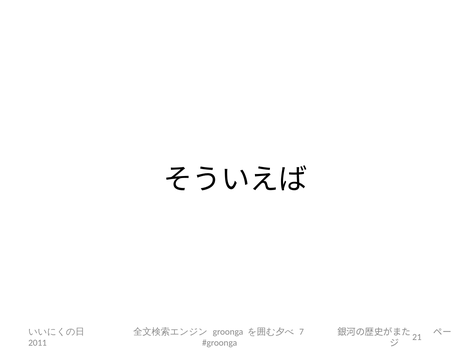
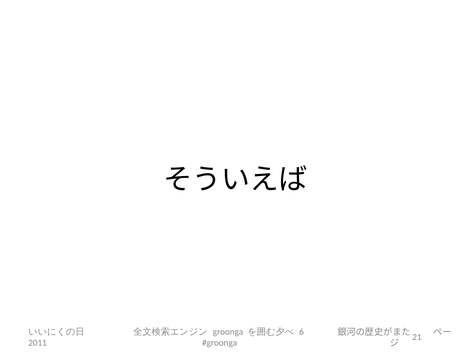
7: 7 -> 6 (302, 332)
